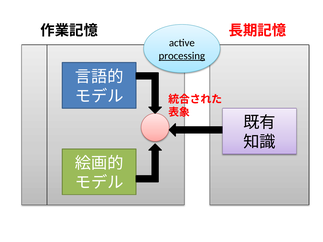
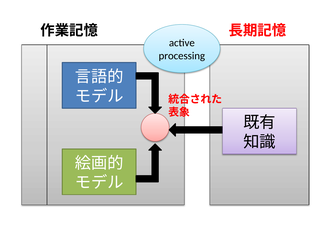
processing underline: present -> none (182, 56)
